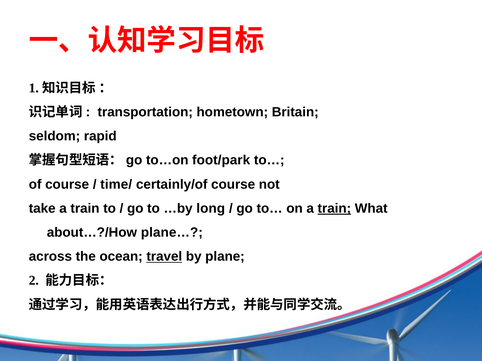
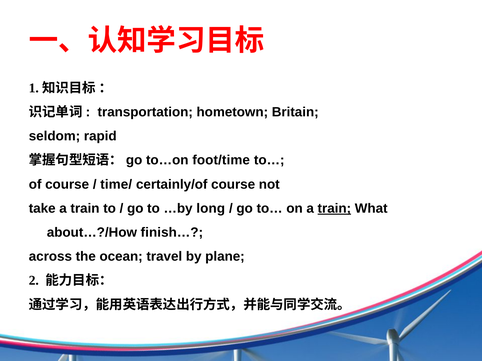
foot/park: foot/park -> foot/time (221, 160)
plane…: plane… -> finish… (172, 233)
travel underline: present -> none (164, 257)
